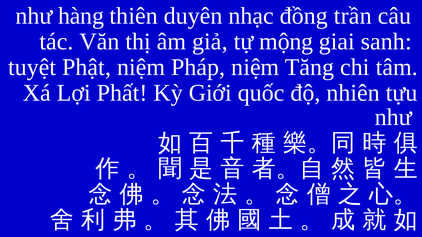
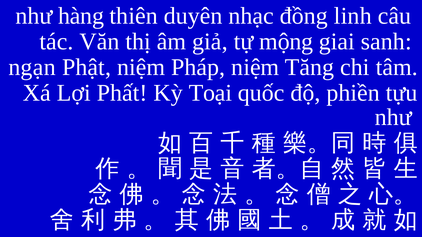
trần: trần -> linh (353, 16)
tuyệt: tuyệt -> ngạn (32, 67)
Giới: Giới -> Toại (210, 93)
nhiên: nhiên -> phiền (353, 93)
